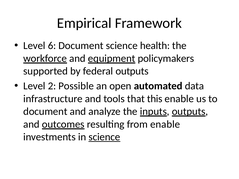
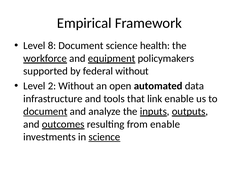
6: 6 -> 8 (52, 46)
federal outputs: outputs -> without (132, 71)
2 Possible: Possible -> Without (76, 86)
this: this -> link (155, 99)
document underline: none -> present (45, 112)
